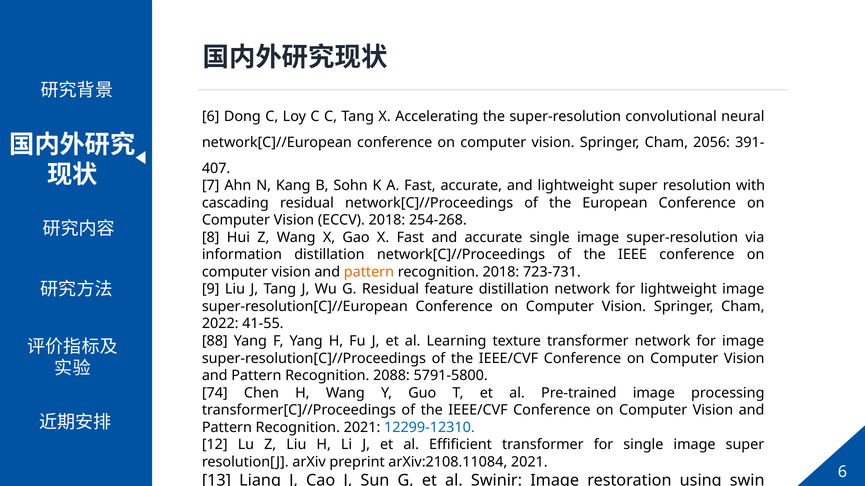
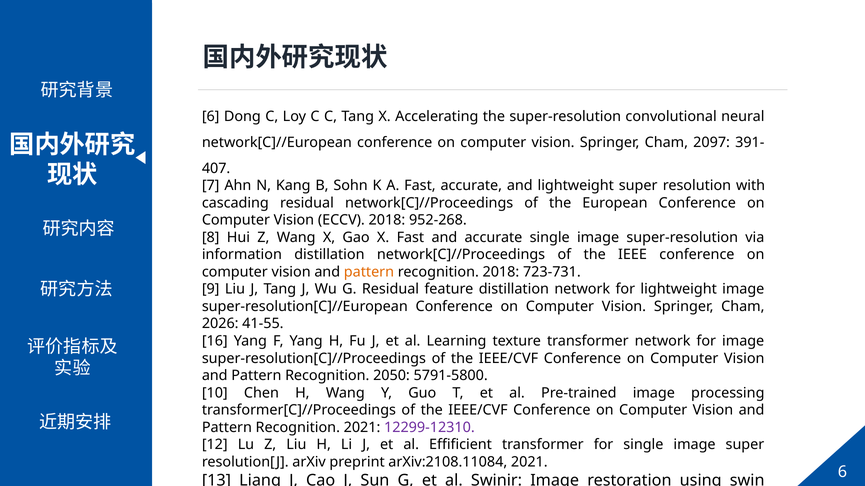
2056: 2056 -> 2097 (712, 143)
254-268: 254-268 -> 952-268 (438, 220)
2022: 2022 -> 2026 (220, 324)
88: 88 -> 16 (215, 341)
2088: 2088 -> 2050 (391, 376)
74: 74 -> 10 (215, 393)
12299-12310 colour: blue -> purple (429, 428)
